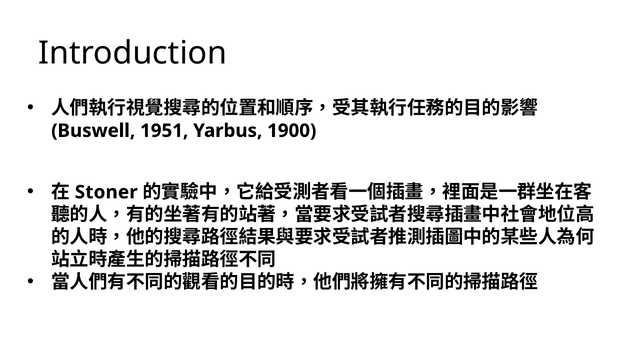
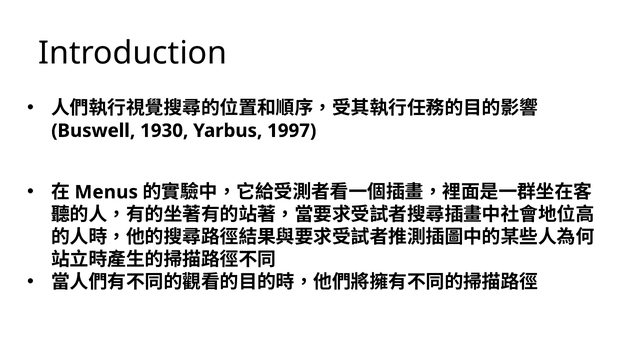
1951: 1951 -> 1930 (164, 131)
1900: 1900 -> 1997 (292, 131)
Stoner: Stoner -> Menus (106, 193)
